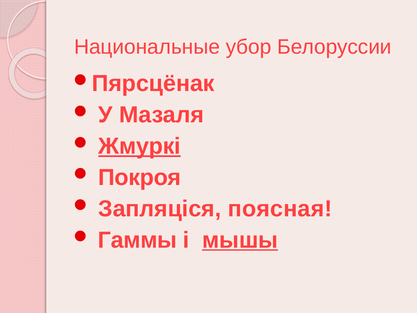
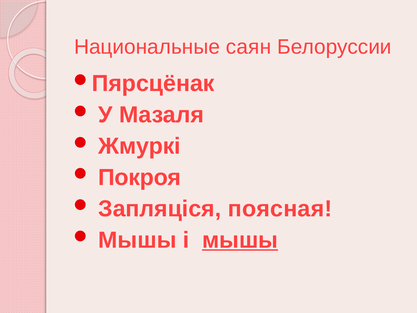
убор: убор -> саян (249, 47)
Жмуркі underline: present -> none (140, 146)
Гаммы: Гаммы -> Мышы (137, 240)
